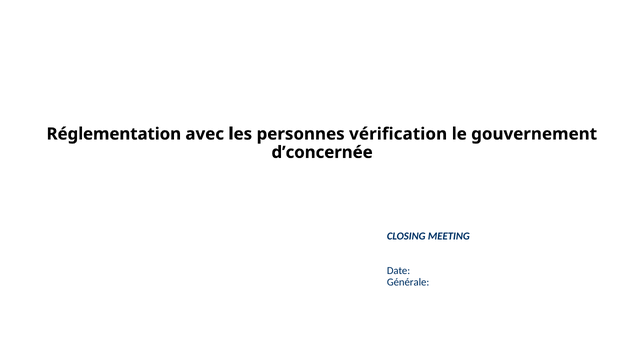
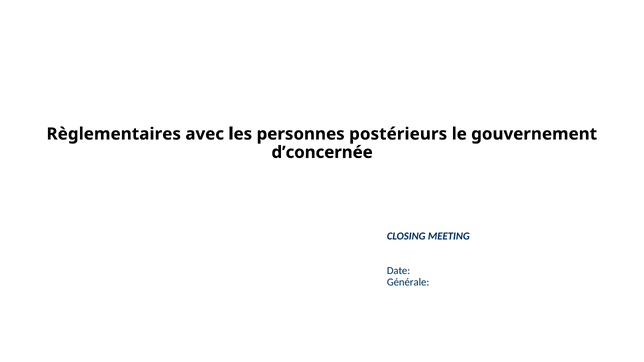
Réglementation: Réglementation -> Règlementaires (114, 134)
vérification: vérification -> postérieurs (398, 134)
